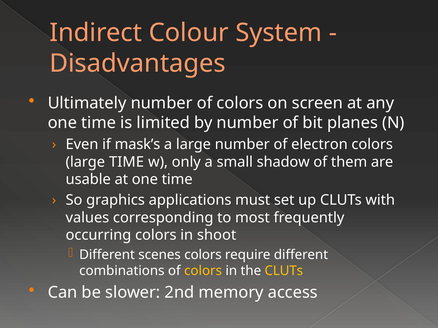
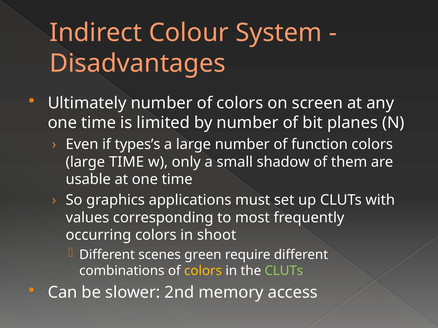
mask’s: mask’s -> types’s (138, 145)
electron: electron -> function (319, 145)
scenes colors: colors -> green (203, 255)
CLUTs colour: yellow -> light green (284, 271)
